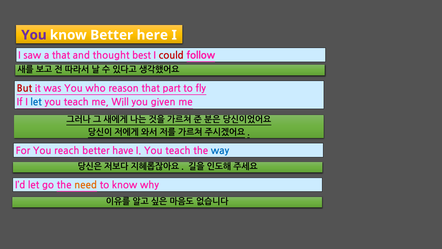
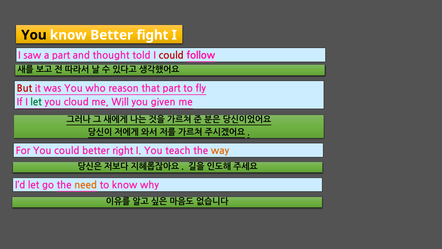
You colour: purple -> black (34, 35)
here: here -> fight (152, 35)
a that: that -> part (61, 55)
best: best -> told (141, 55)
let colour: blue -> green (36, 102)
teach: teach -> cloud (76, 102)
You reach: reach -> could (67, 151)
have: have -> right (123, 151)
way colour: blue -> orange (220, 151)
